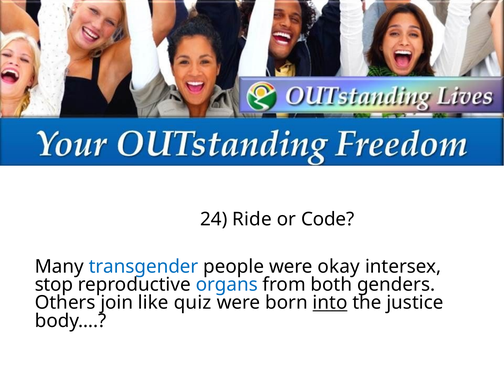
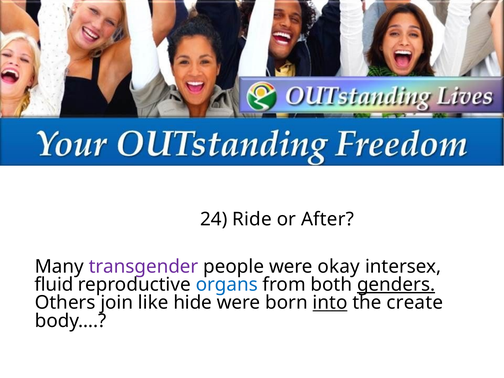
Code: Code -> After (328, 219)
transgender colour: blue -> purple (144, 266)
stop: stop -> fluid (54, 285)
genders underline: none -> present (396, 285)
quiz: quiz -> hide (193, 303)
justice: justice -> create (415, 303)
